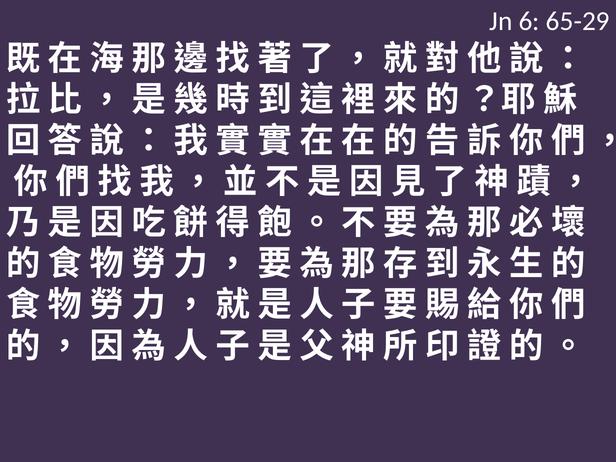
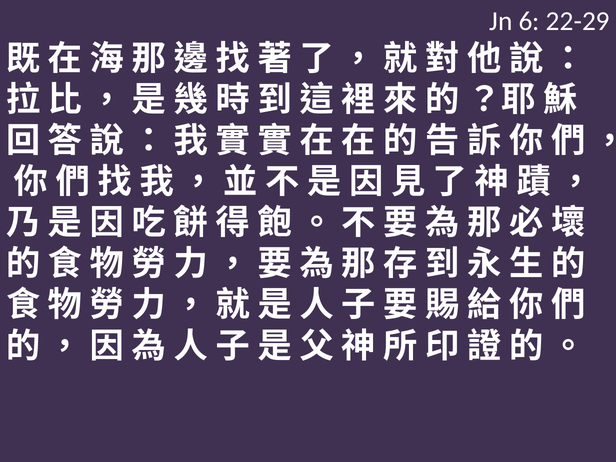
65-29: 65-29 -> 22-29 (578, 21)
